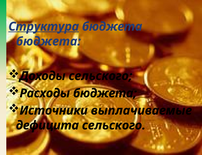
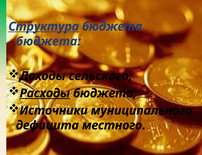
Расходы underline: none -> present (45, 93)
выплачиваемые: выплачиваемые -> муниципального (141, 111)
дефицита сельского: сельского -> местного (114, 125)
